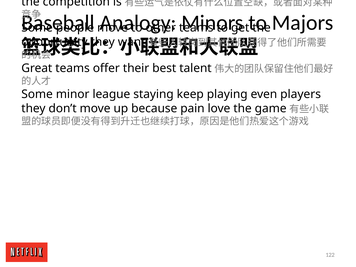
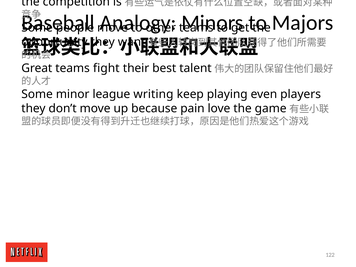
offer: offer -> fight (106, 68)
staying: staying -> writing (153, 94)
